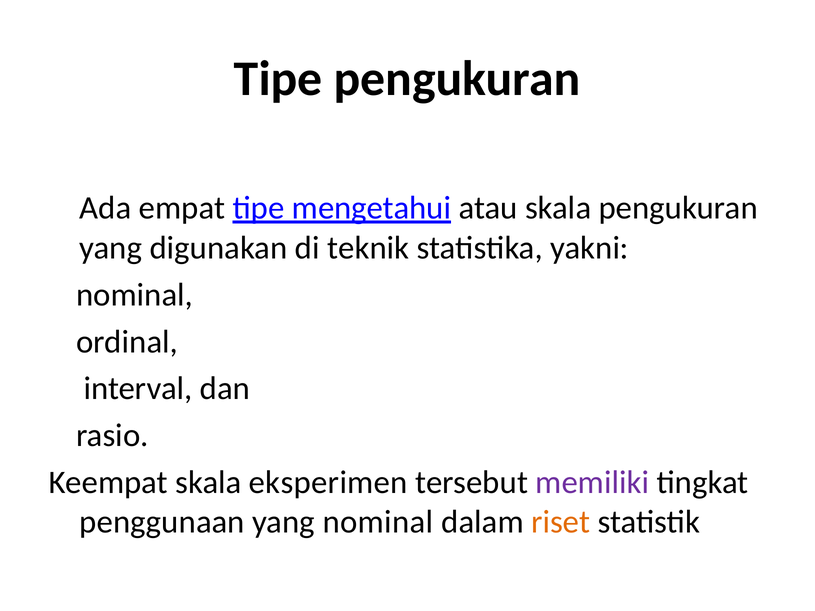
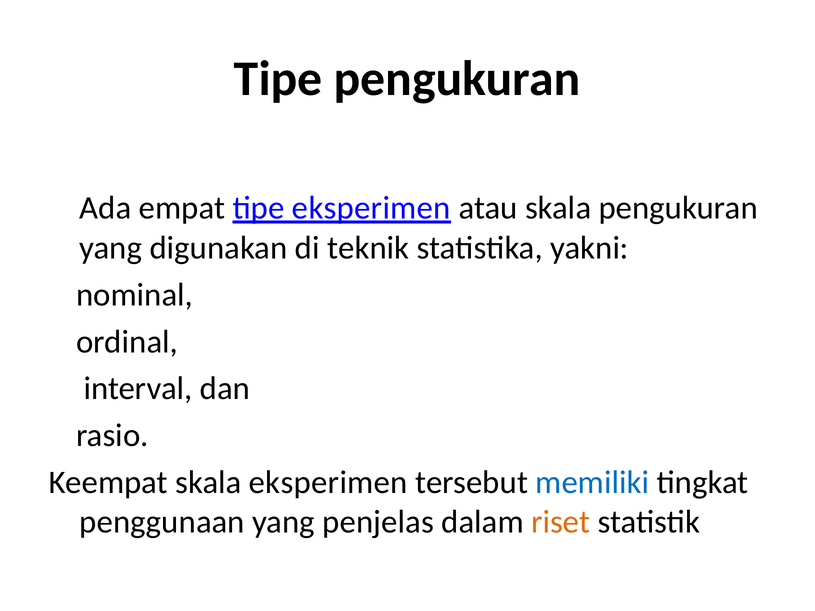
tipe mengetahui: mengetahui -> eksperimen (371, 208)
memiliki colour: purple -> blue (592, 483)
yang nominal: nominal -> penjelas (378, 522)
